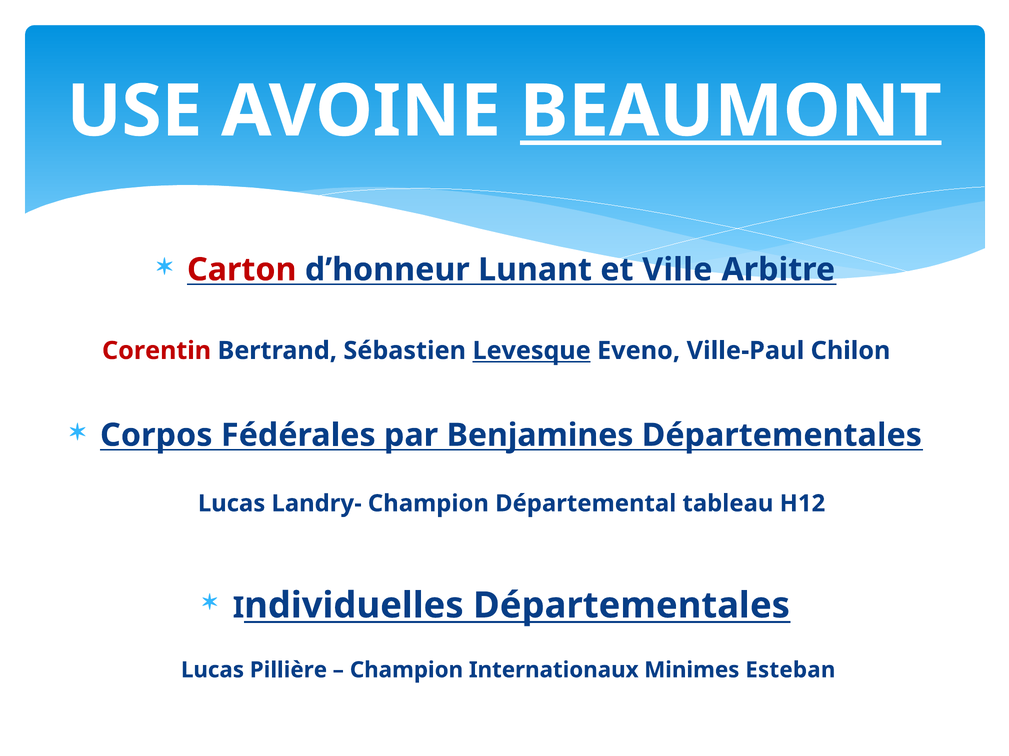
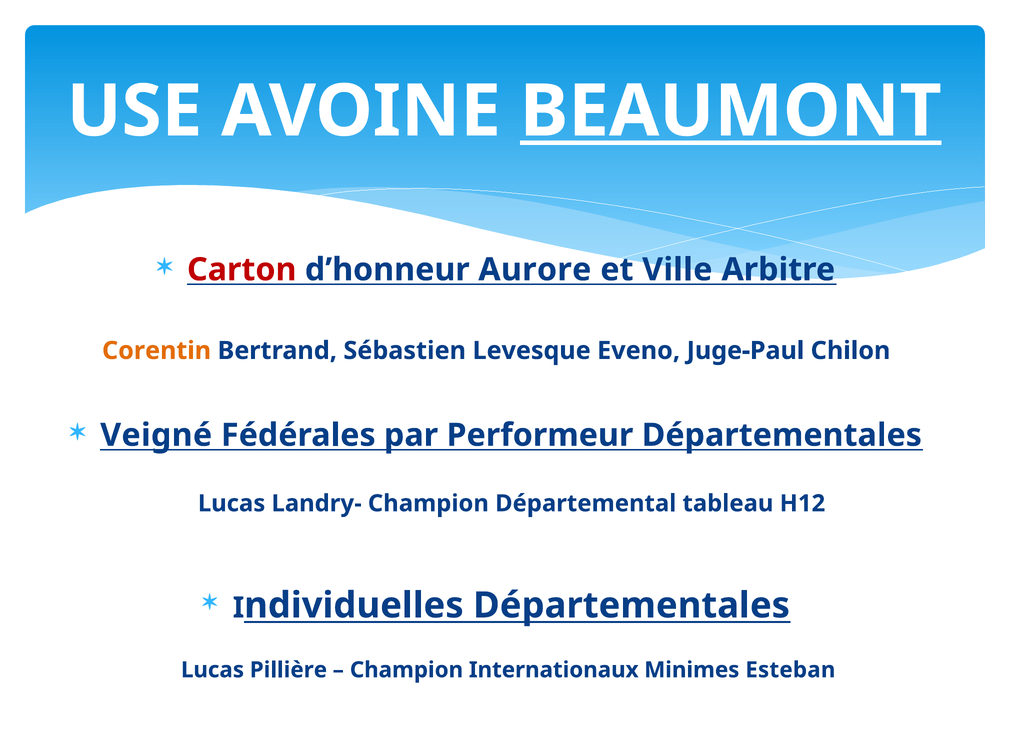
Lunant: Lunant -> Aurore (535, 270)
Corentin colour: red -> orange (157, 351)
Levesque underline: present -> none (532, 351)
Ville-Paul: Ville-Paul -> Juge-Paul (745, 351)
Corpos: Corpos -> Veigné (156, 436)
Benjamines: Benjamines -> Performeur (540, 436)
